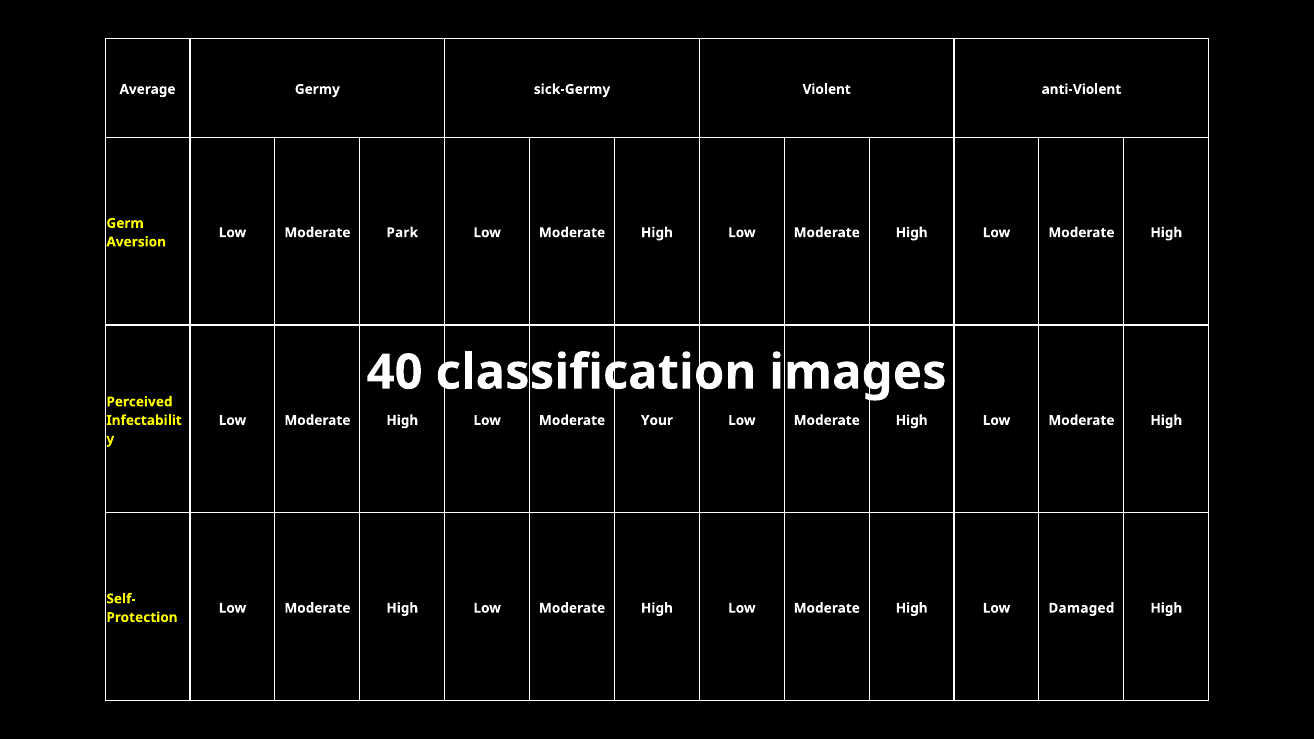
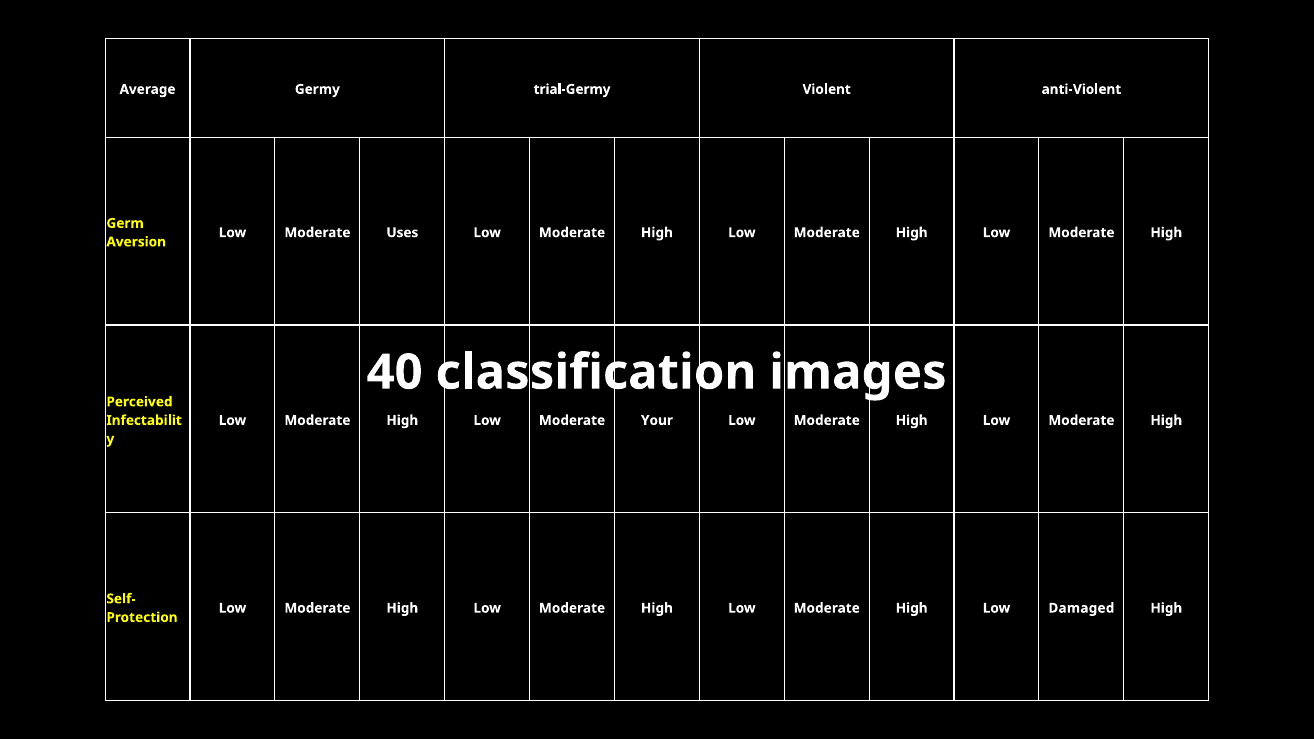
sick-Germy: sick-Germy -> trial-Germy (572, 89)
Park: Park -> Uses (402, 233)
